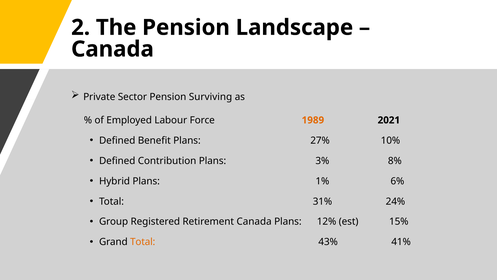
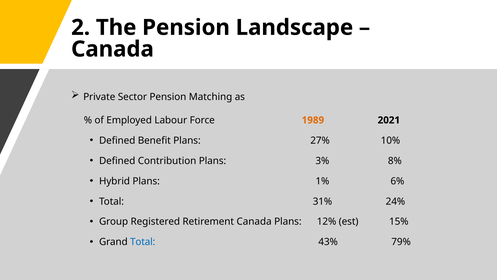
Surviving: Surviving -> Matching (211, 97)
Total colour: orange -> blue (143, 242)
41%: 41% -> 79% (401, 242)
